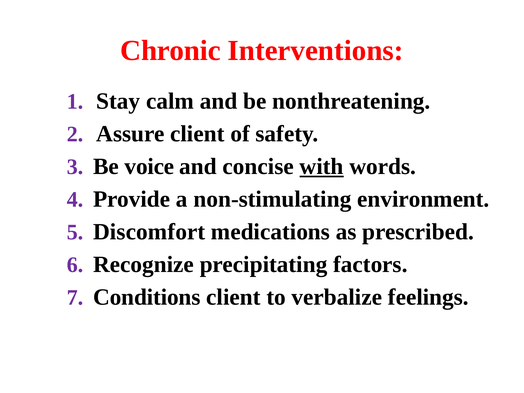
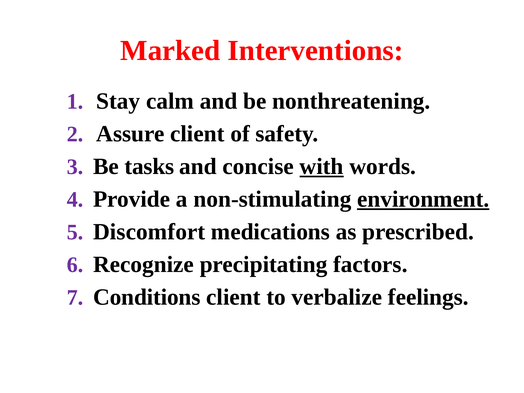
Chronic: Chronic -> Marked (170, 51)
voice: voice -> tasks (149, 166)
environment underline: none -> present (423, 199)
